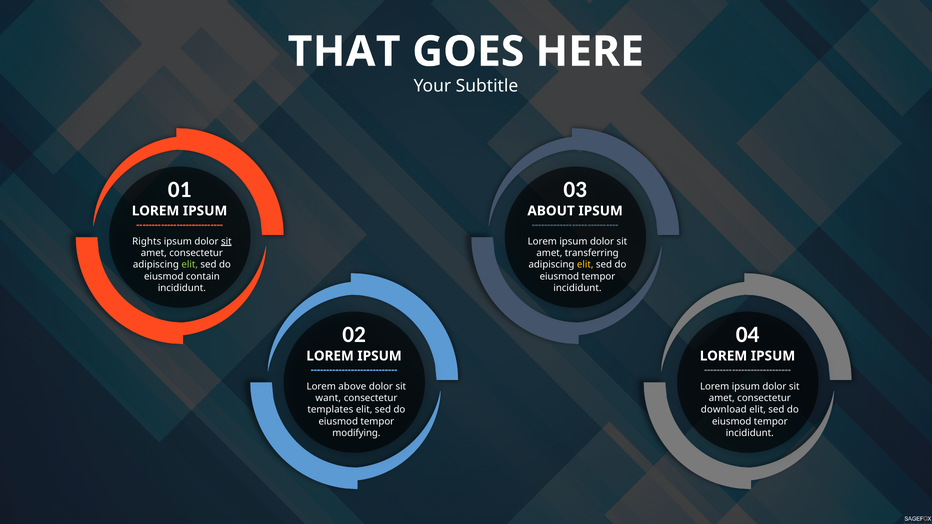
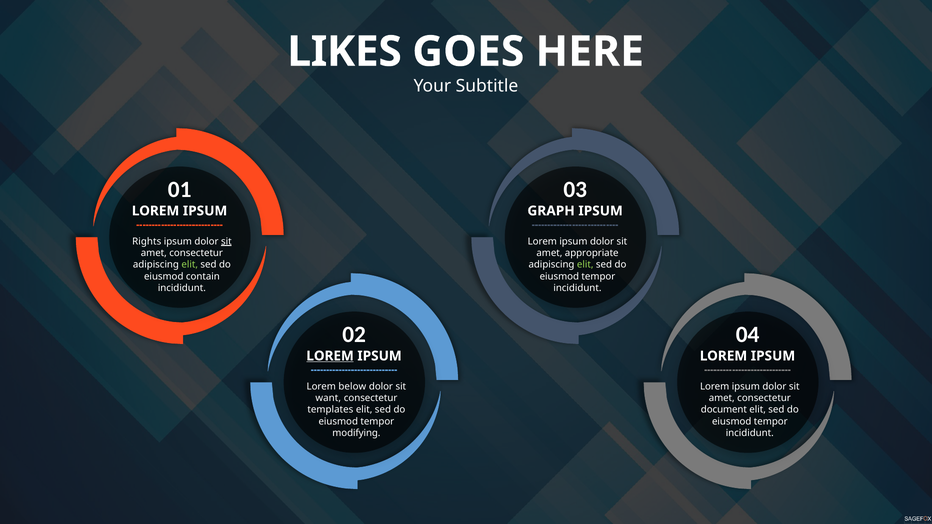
THAT: THAT -> LIKES (345, 52)
ABOUT: ABOUT -> GRAPH (551, 211)
transferring: transferring -> appropriate (592, 253)
elit colour: yellow -> light green (585, 265)
LOREM underline: none -> present (330, 356)
above: above -> below (352, 387)
download: download -> document (724, 410)
